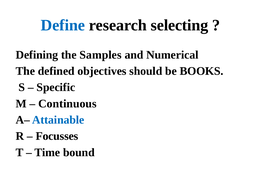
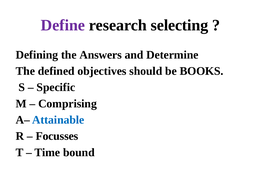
Define colour: blue -> purple (63, 25)
Samples: Samples -> Answers (101, 55)
Numerical: Numerical -> Determine (172, 55)
Continuous: Continuous -> Comprising (68, 103)
